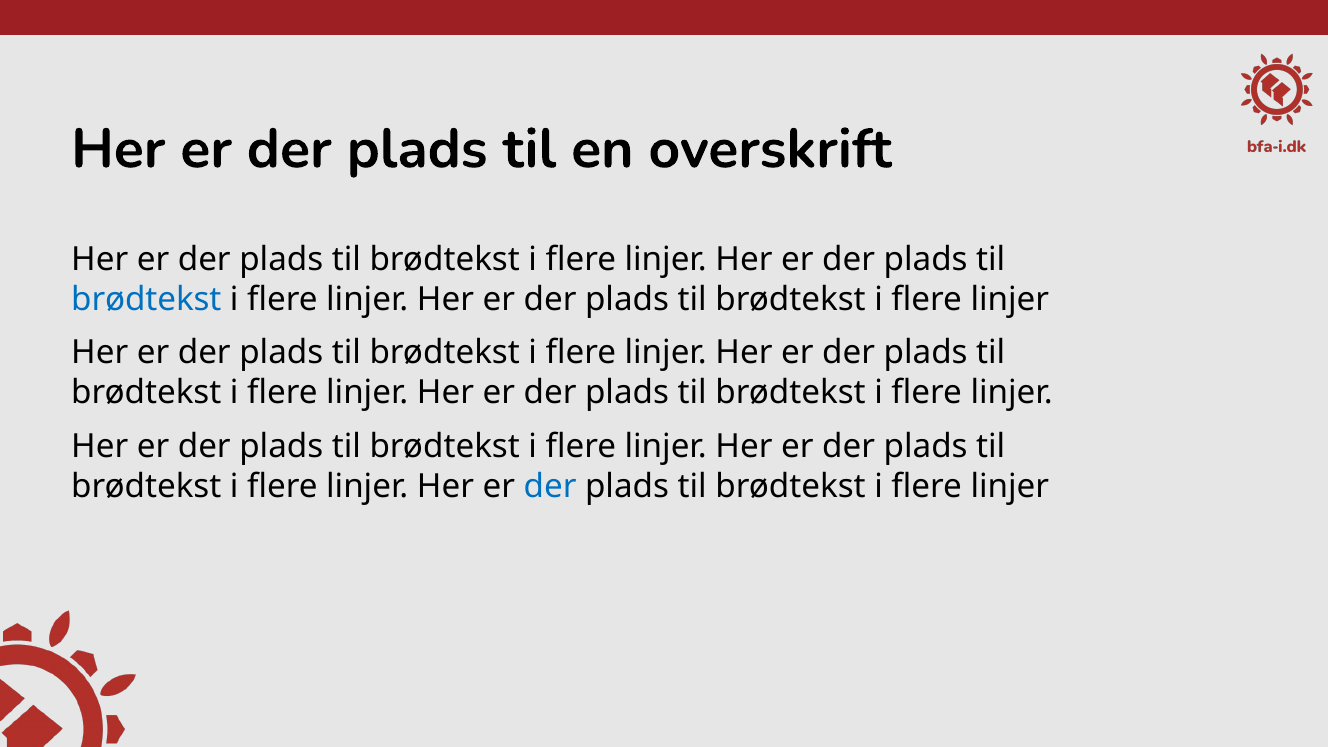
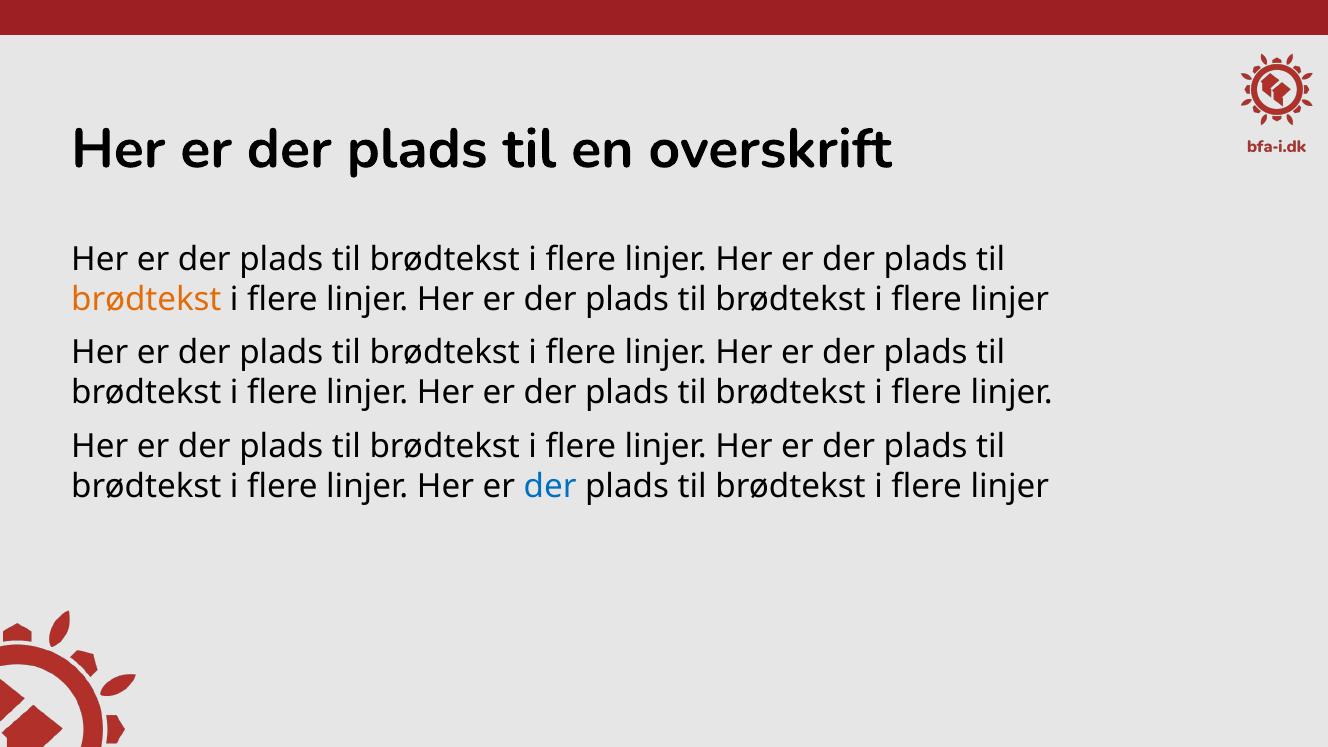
brødtekst colour: blue -> orange (146, 299)
